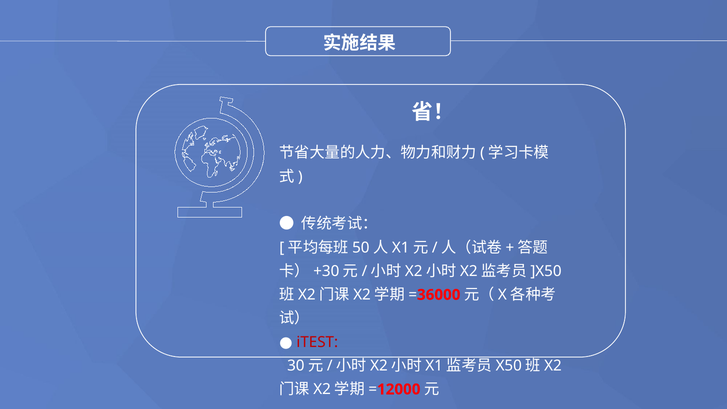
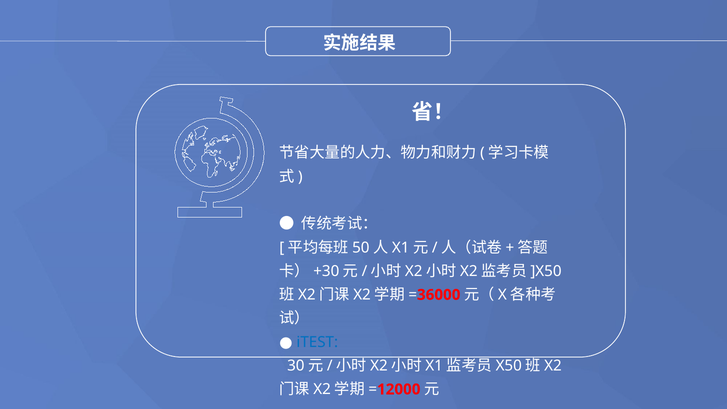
iTEST colour: red -> blue (317, 342)
